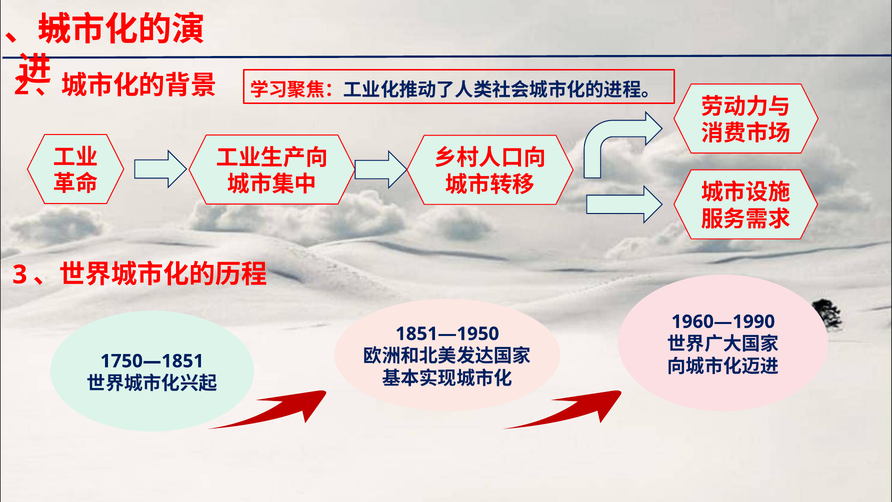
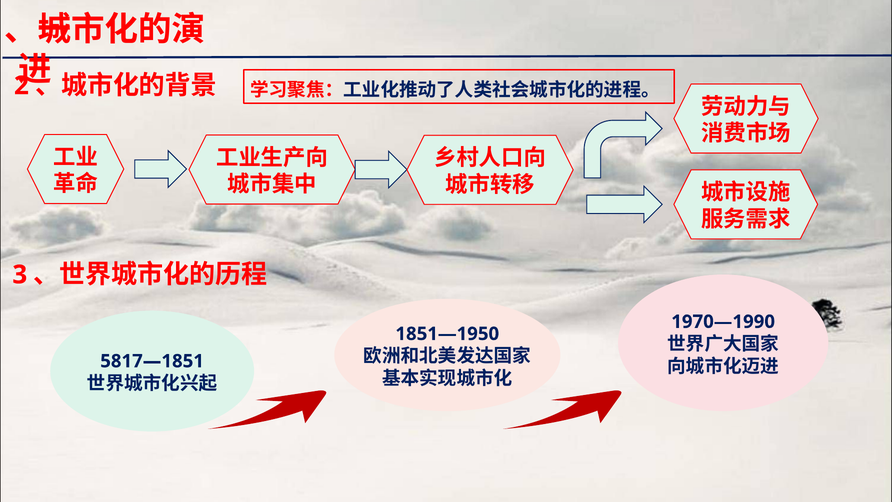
1960—1990: 1960—1990 -> 1970—1990 (723, 322)
1750—1851: 1750—1851 -> 5817—1851 (152, 361)
